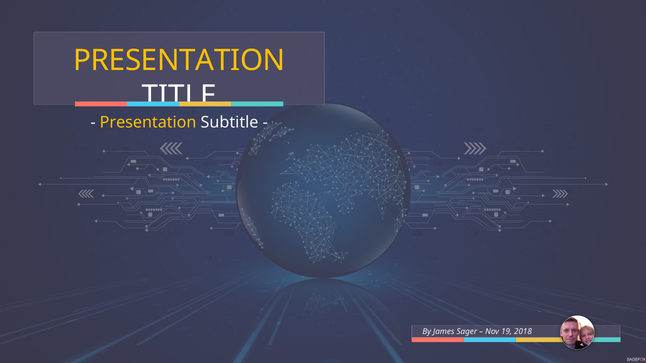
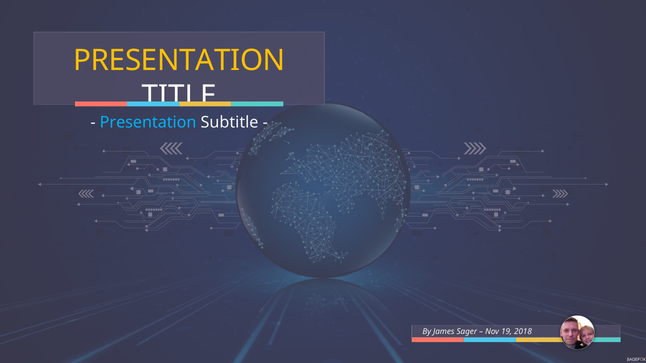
Presentation colour: yellow -> light blue (148, 123)
